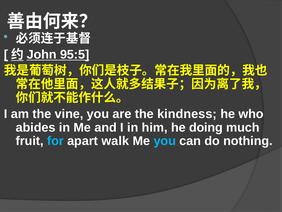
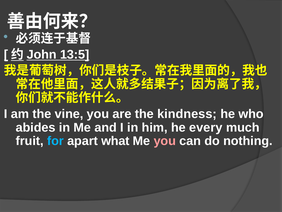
95:5: 95:5 -> 13:5 (75, 54)
doing: doing -> every (206, 127)
walk: walk -> what (115, 141)
you colour: light blue -> pink (165, 141)
